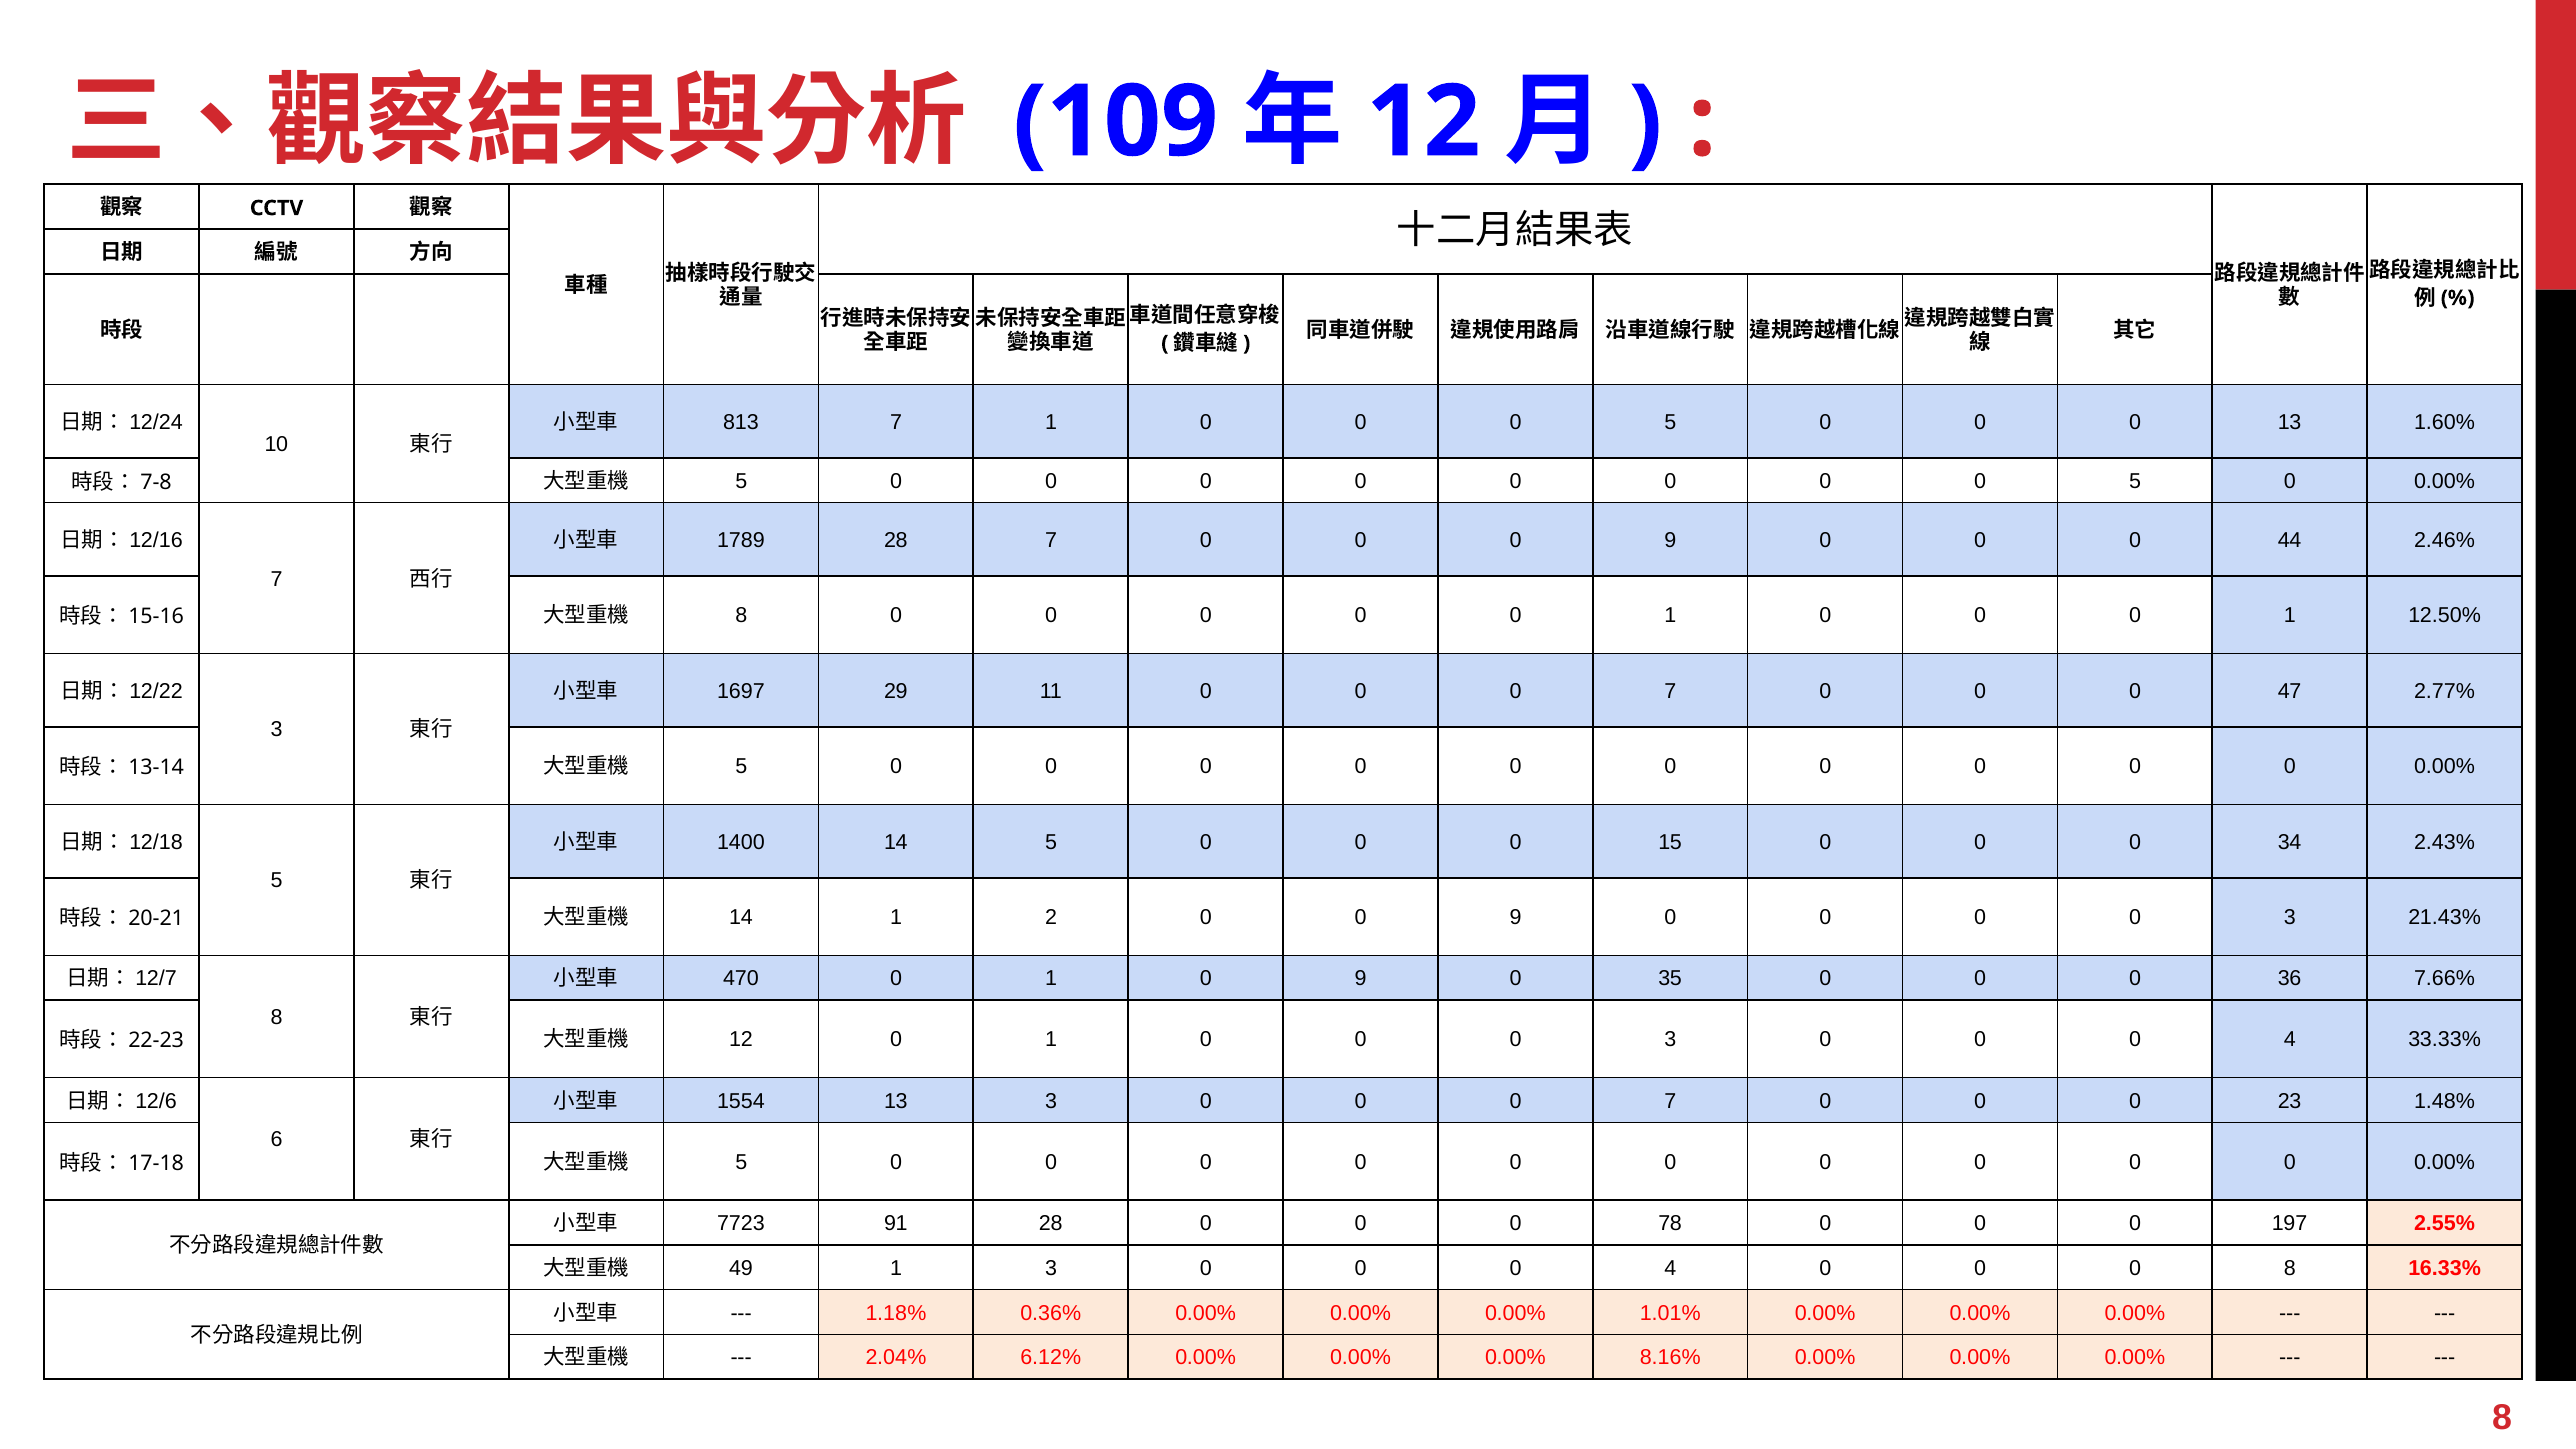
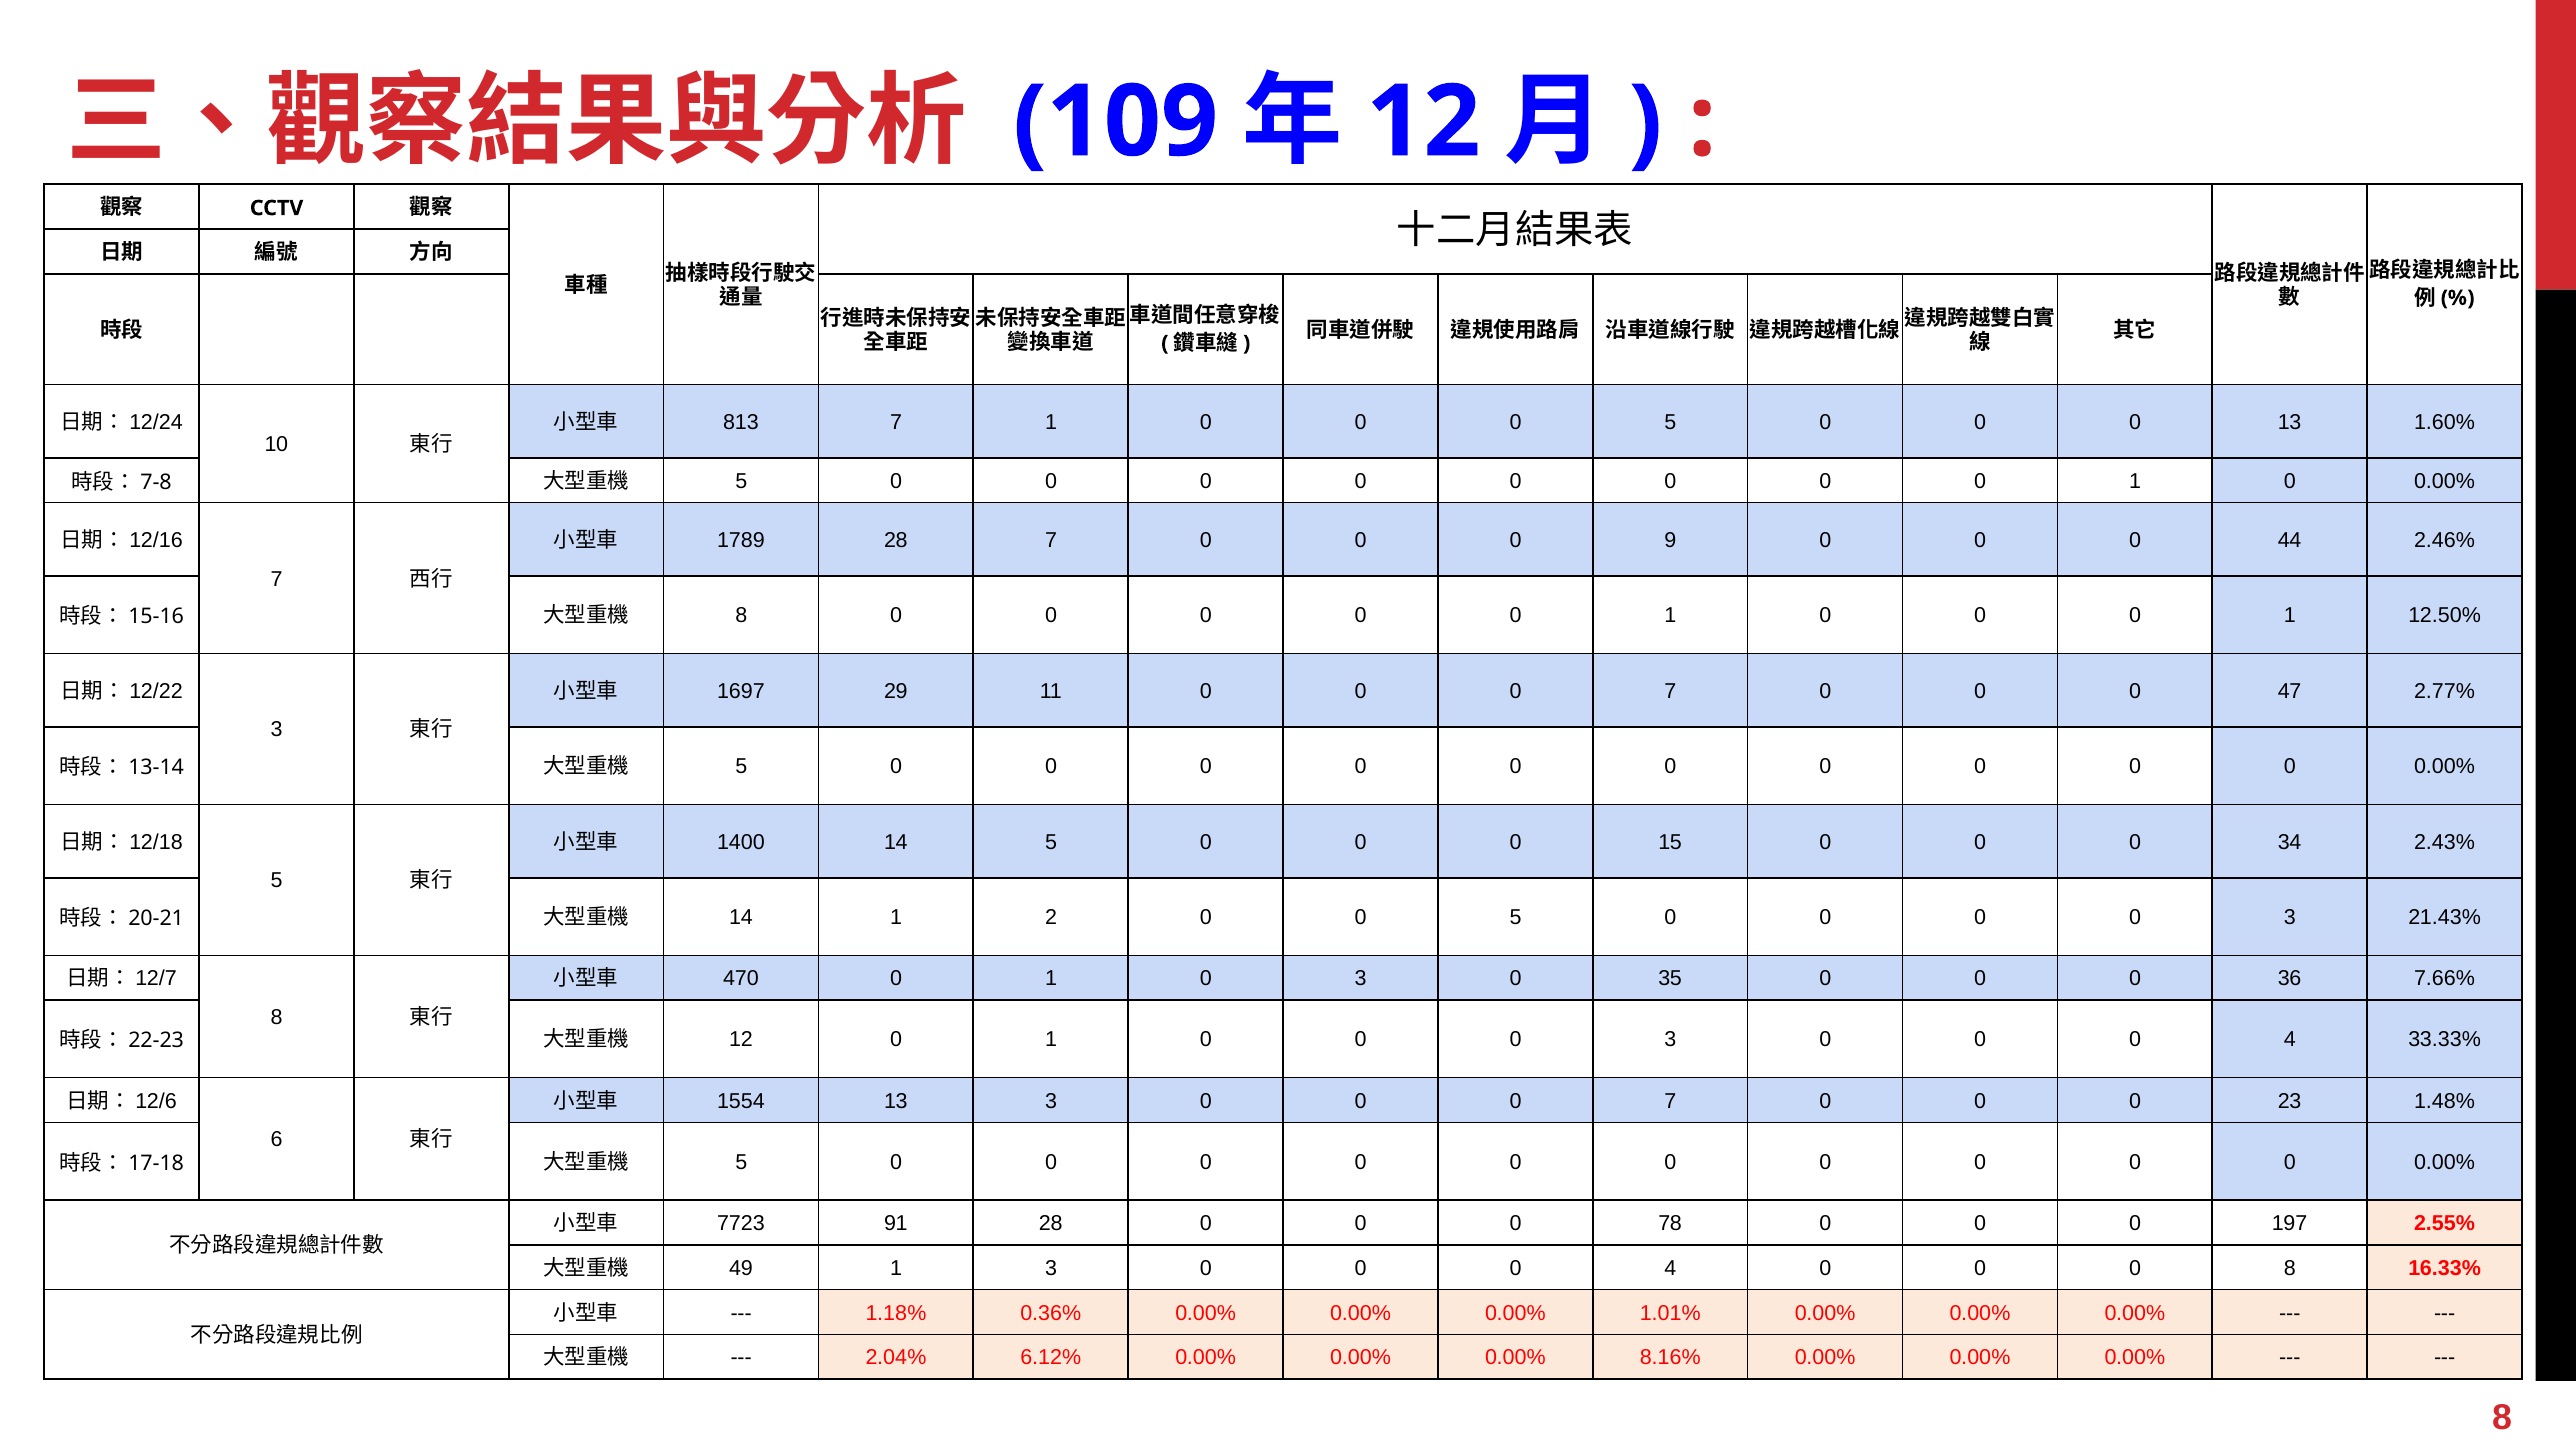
5: 5 -> 1 (2135, 481)
2 0 0 9: 9 -> 5 (1516, 918)
1 0 9: 9 -> 3 (1361, 979)
